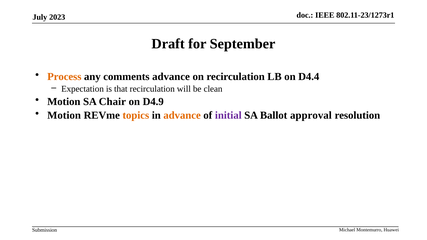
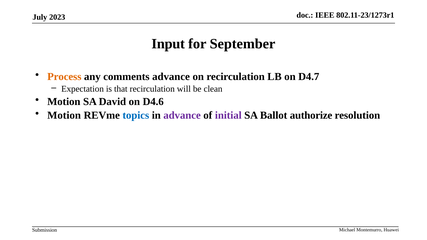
Draft: Draft -> Input (168, 44)
D4.4: D4.4 -> D4.7 (309, 77)
Chair: Chair -> David (112, 102)
D4.9: D4.9 -> D4.6 (153, 102)
topics colour: orange -> blue (136, 115)
advance colour: orange -> purple (182, 115)
approval: approval -> authorize (311, 115)
